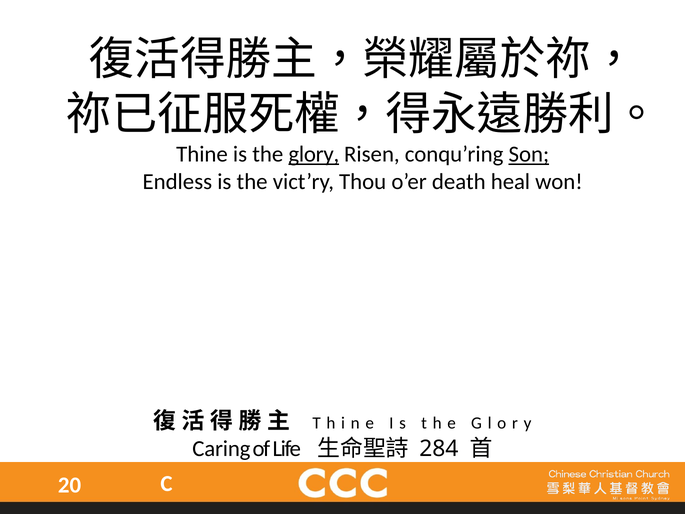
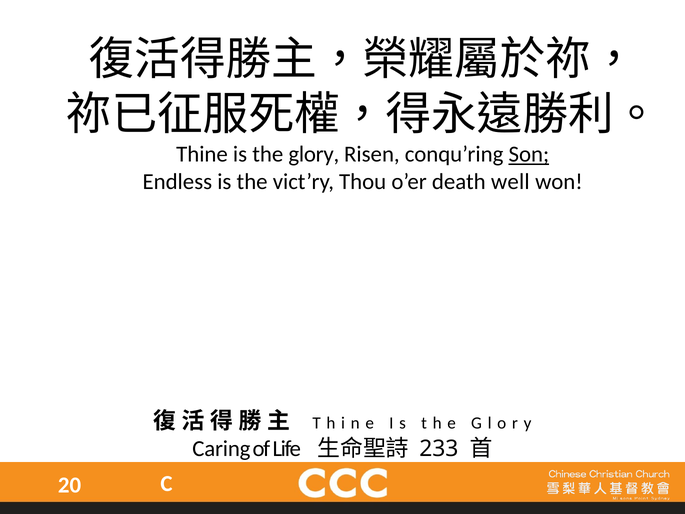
glory underline: present -> none (314, 154)
heal: heal -> well (510, 182)
284: 284 -> 233 (439, 449)
